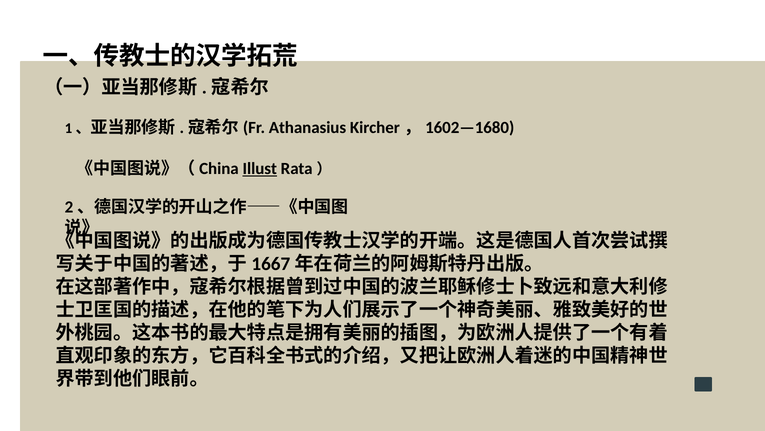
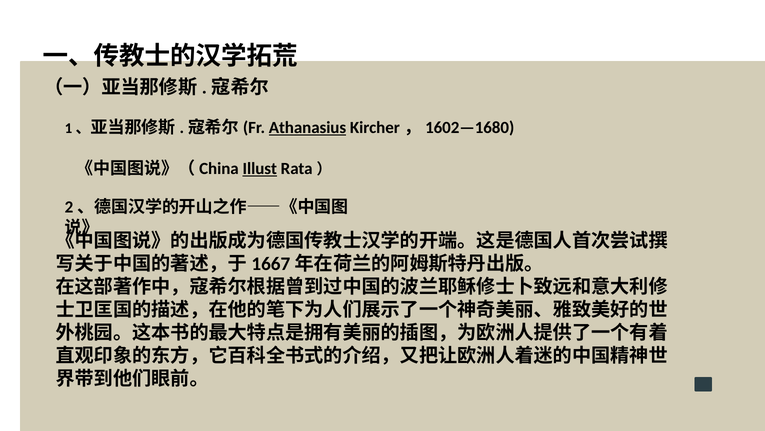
Athanasius underline: none -> present (308, 128)
